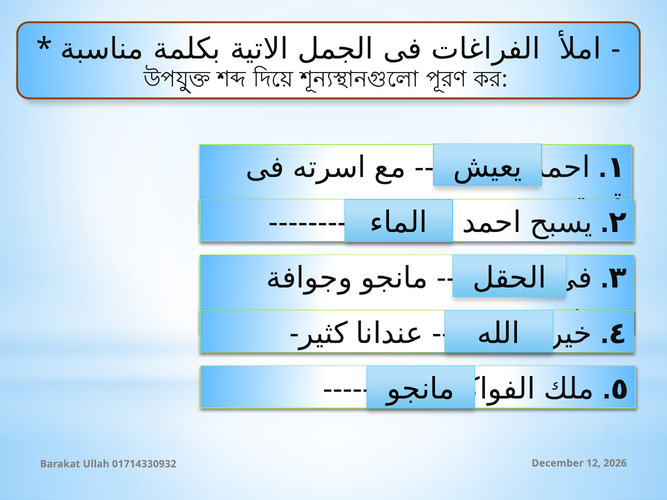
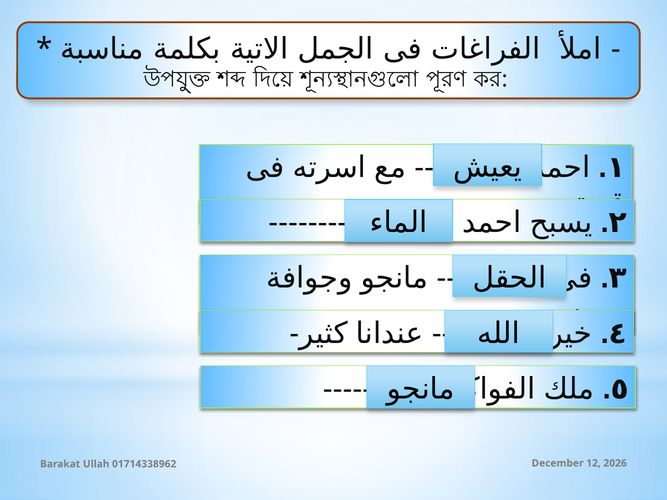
01714330932: 01714330932 -> 01714338962 (144, 464)
